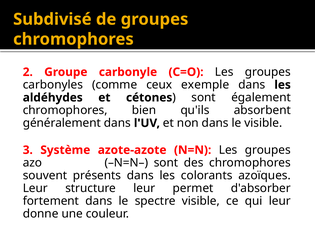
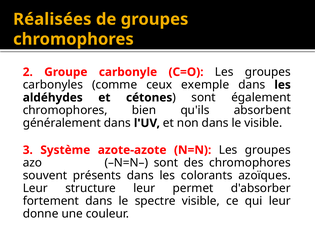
Subdivisé: Subdivisé -> Réalisées (52, 19)
